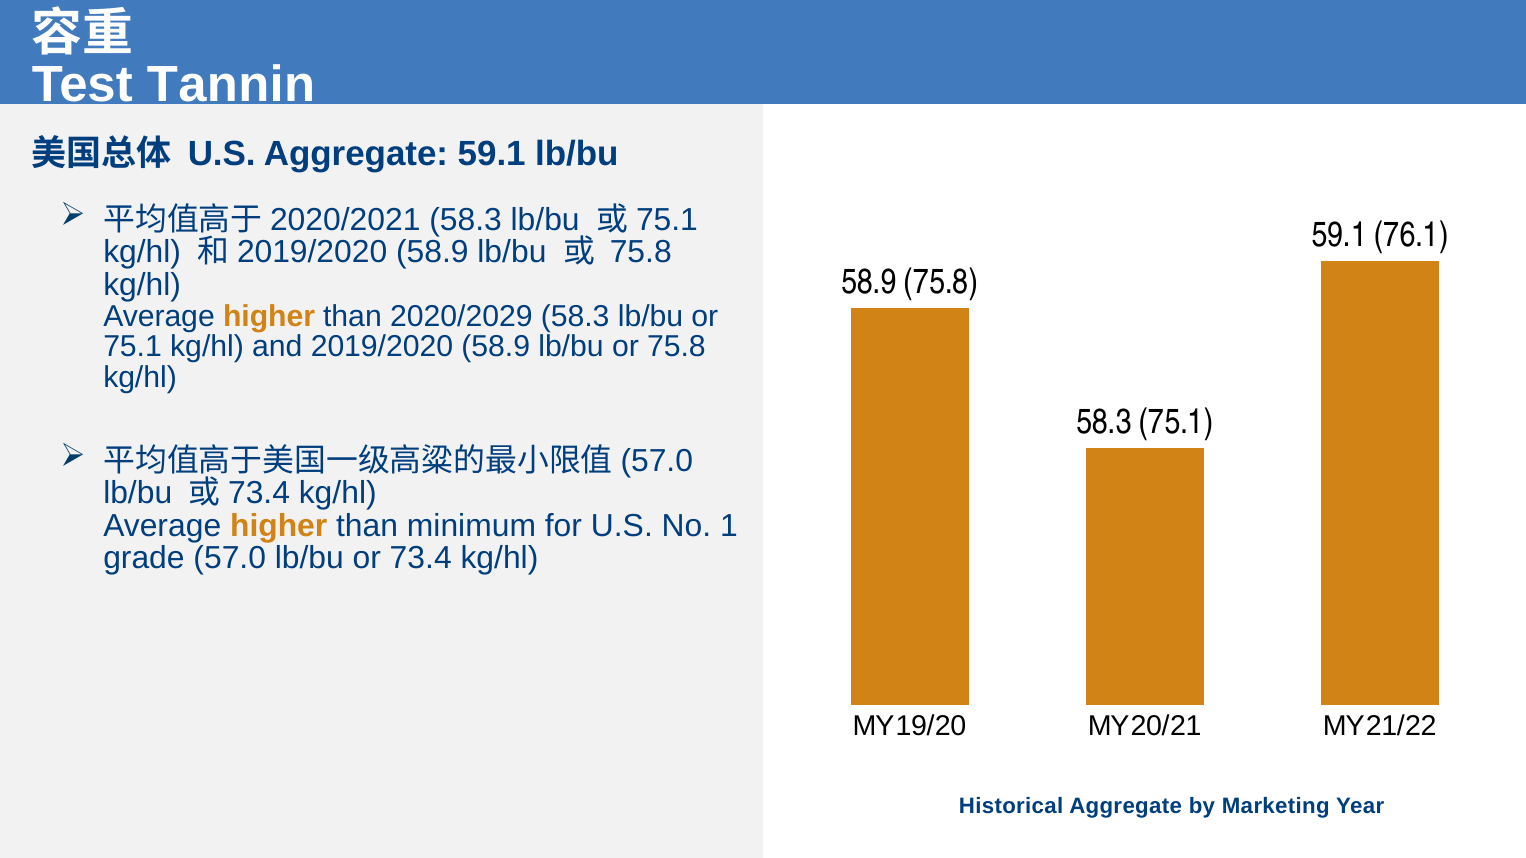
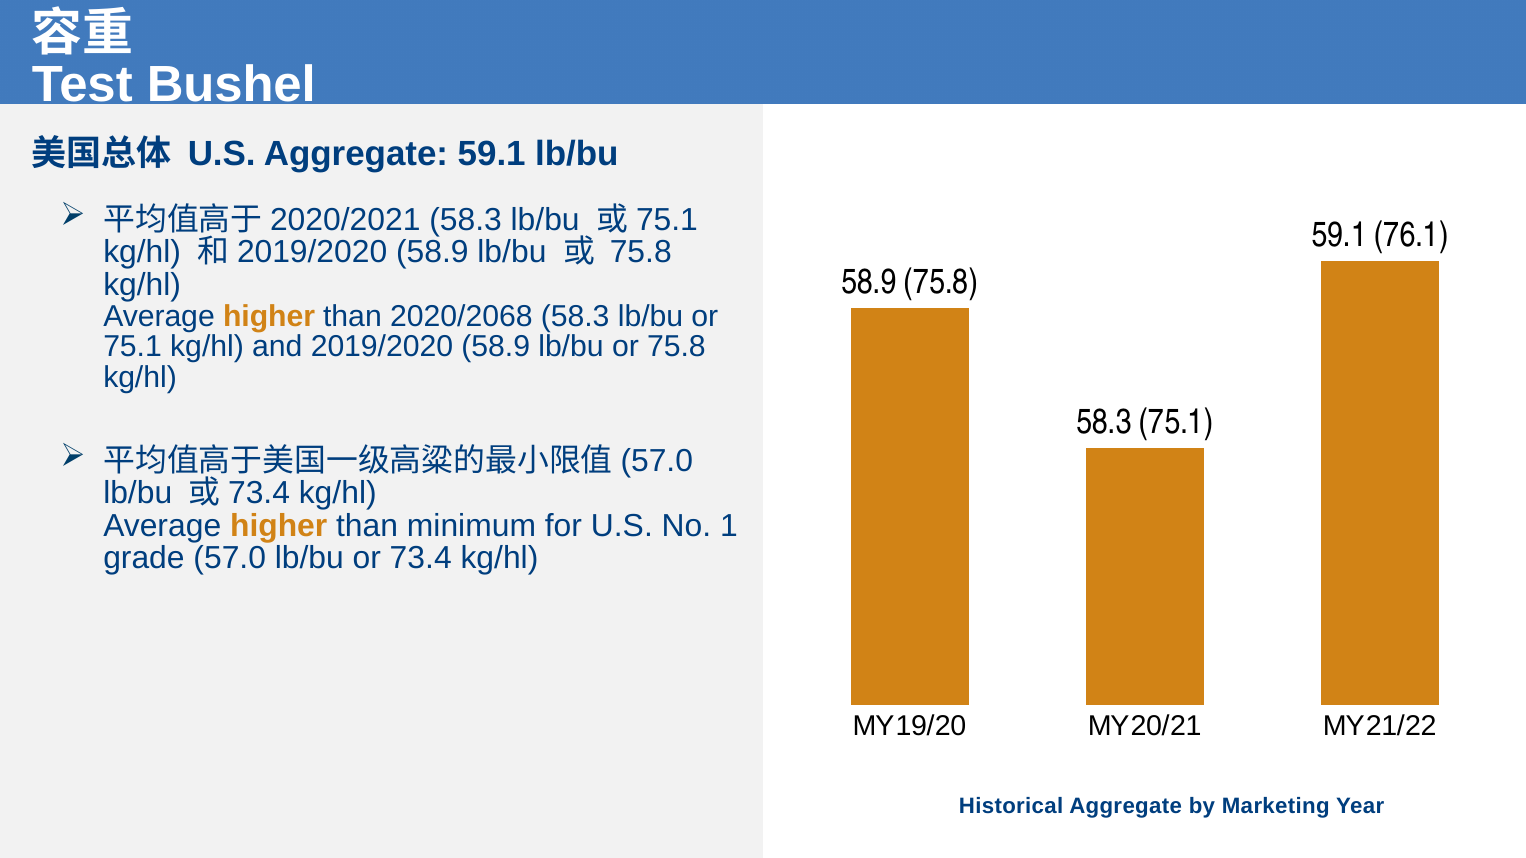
Tannin: Tannin -> Bushel (231, 85)
2020/2029: 2020/2029 -> 2020/2068 (461, 316)
